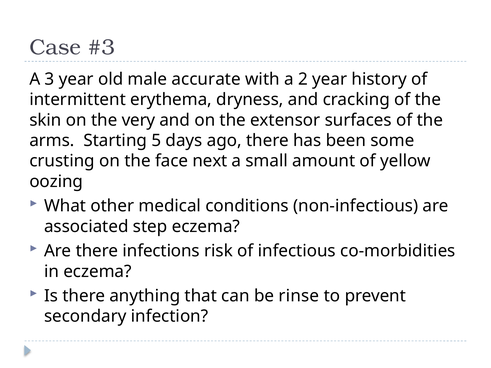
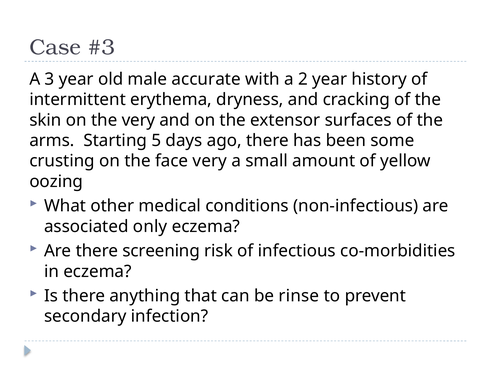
face next: next -> very (210, 161)
step: step -> only (150, 227)
infections: infections -> screening (161, 251)
